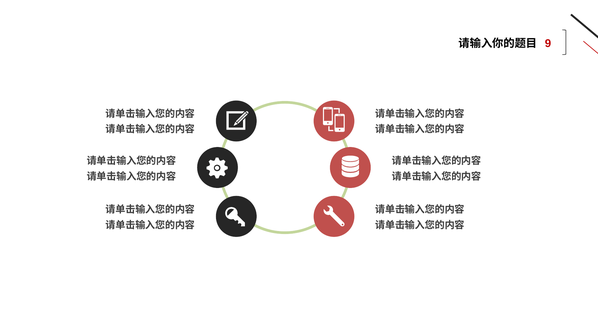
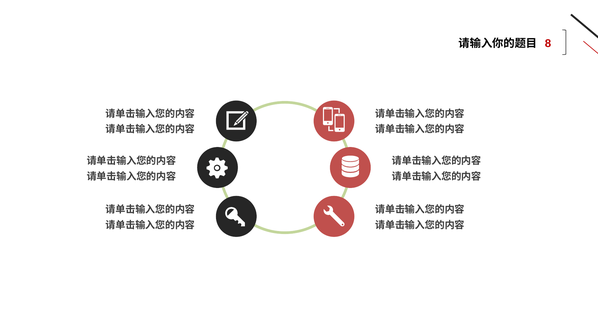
9: 9 -> 8 (548, 44)
